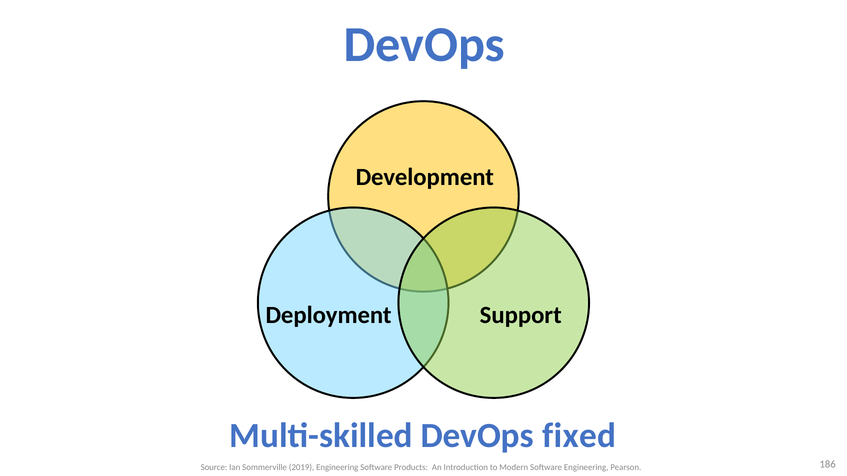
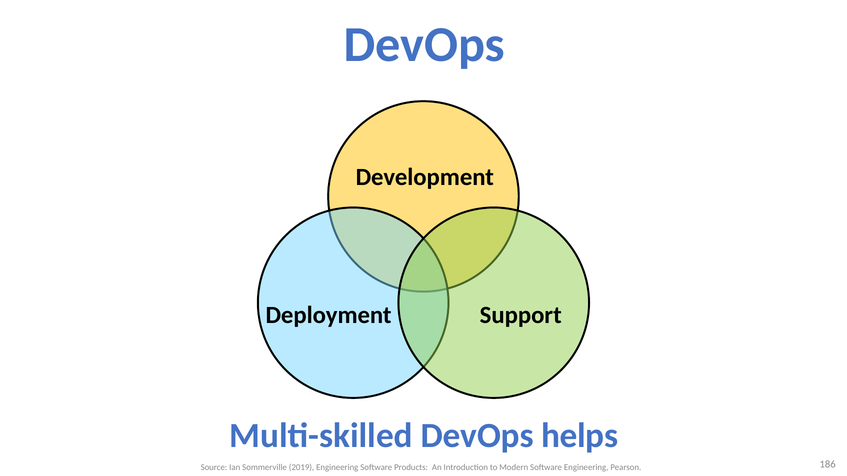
fixed: fixed -> helps (580, 436)
